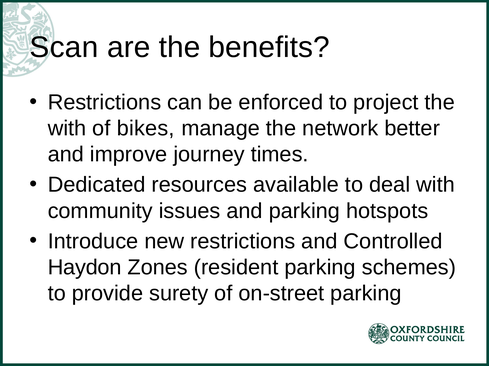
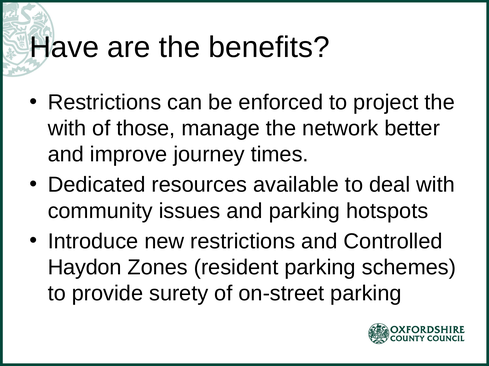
Scan: Scan -> Have (64, 47)
bikes: bikes -> those (146, 129)
